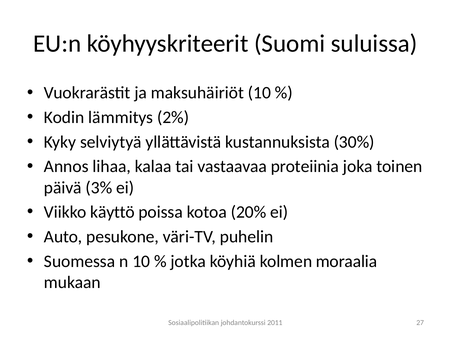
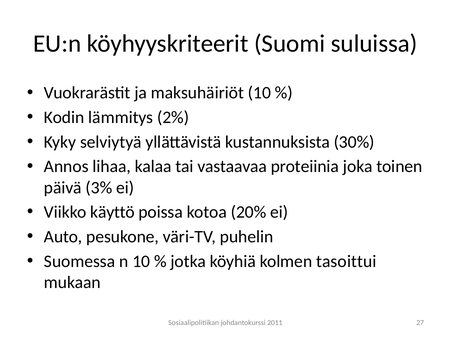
moraalia: moraalia -> tasoittui (346, 261)
